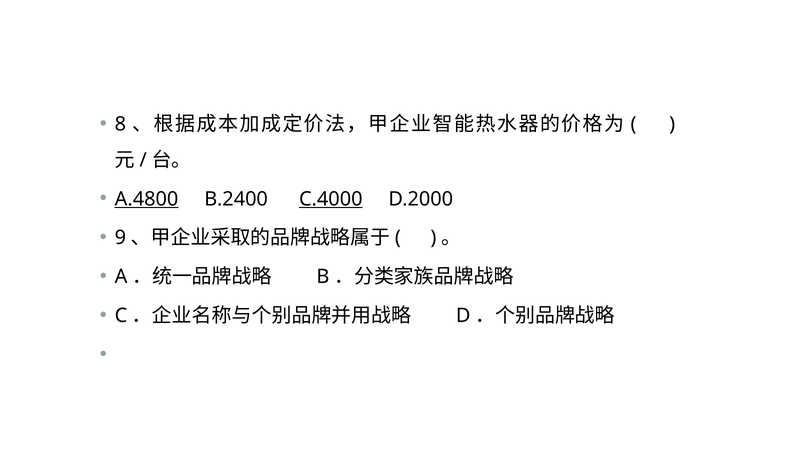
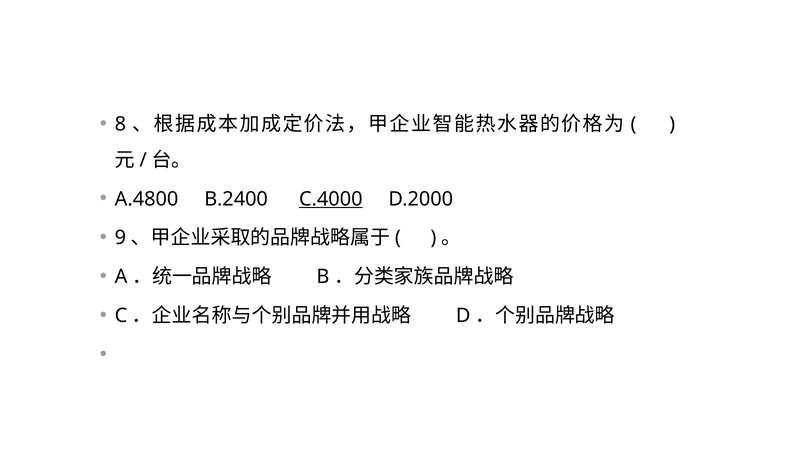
A.4800 underline: present -> none (147, 199)
